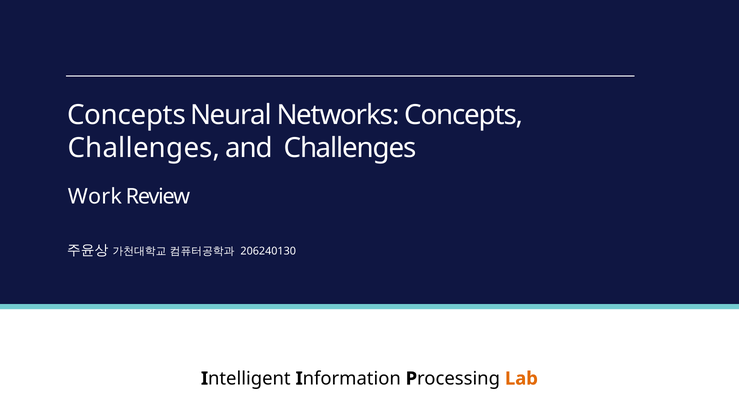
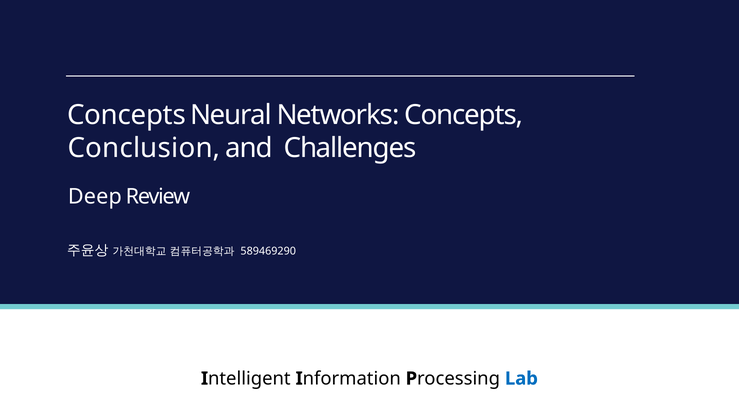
Challenges: Challenges -> Conclusion (144, 148)
Work: Work -> Deep (95, 197)
206240130: 206240130 -> 589469290 (268, 251)
Lab colour: orange -> blue (521, 378)
